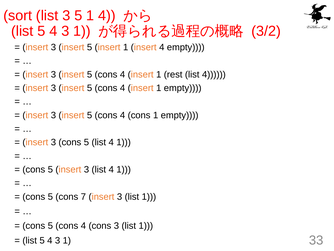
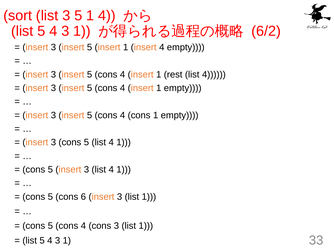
3/2: 3/2 -> 6/2 (266, 31)
7: 7 -> 6 (83, 196)
